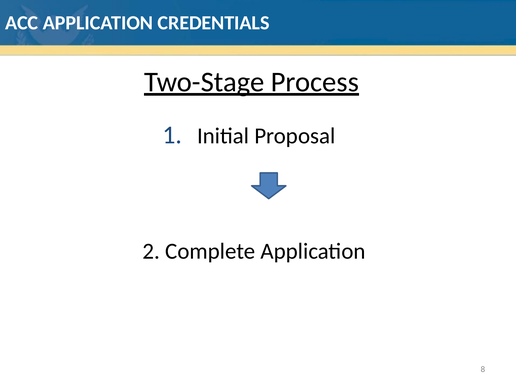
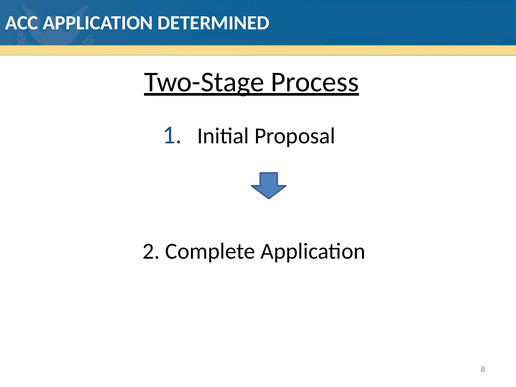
CREDENTIALS: CREDENTIALS -> DETERMINED (214, 23)
